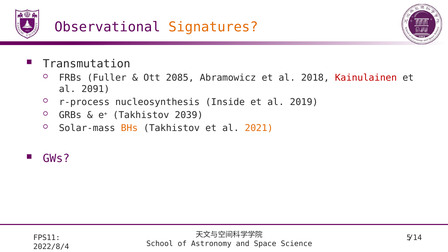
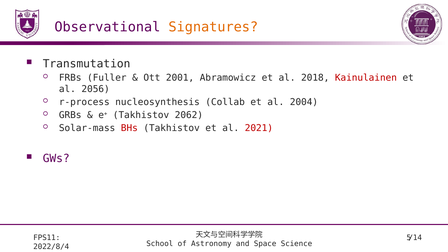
2085: 2085 -> 2001 (180, 78)
2091: 2091 -> 2056 (96, 89)
Inside: Inside -> Collab (225, 102)
2019: 2019 -> 2004 (304, 102)
2039: 2039 -> 2062 (189, 115)
BHs colour: orange -> red (129, 128)
2021 colour: orange -> red (259, 128)
